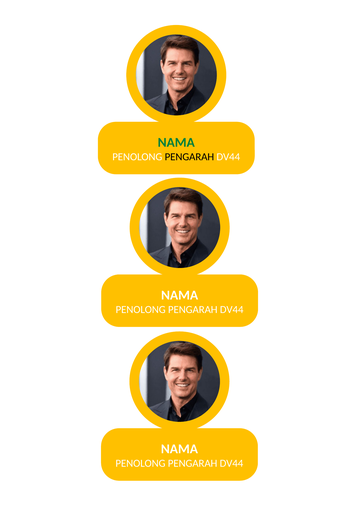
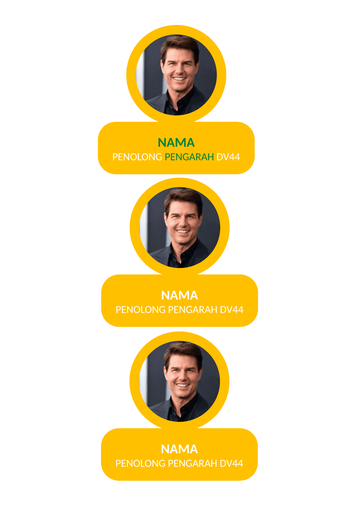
PENGARAH colour: black -> green (189, 157)
